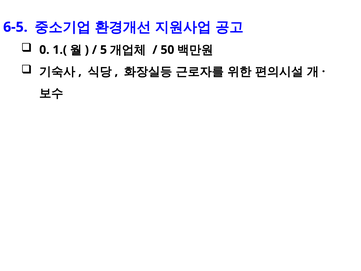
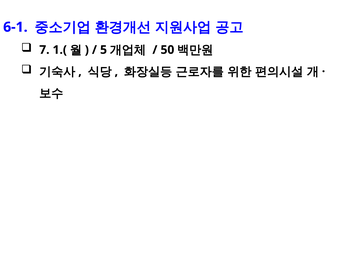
6-5: 6-5 -> 6-1 (15, 27)
0: 0 -> 7 (44, 50)
